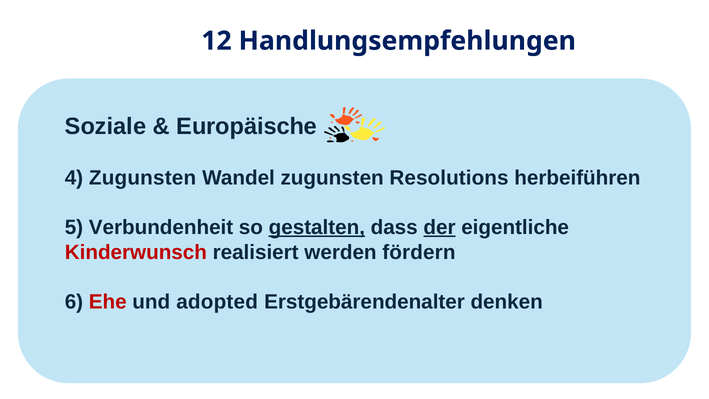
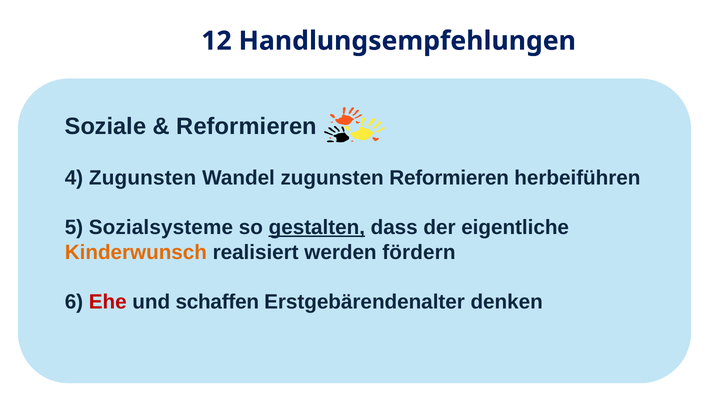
Europäische: Europäische -> Reformieren (247, 126)
zugunsten Resolutions: Resolutions -> Reformieren (449, 178)
Verbundenheit: Verbundenheit -> Sozialsysteme (161, 227)
der underline: present -> none (439, 227)
Kinderwunsch colour: red -> orange (136, 252)
adopted: adopted -> schaffen (217, 302)
